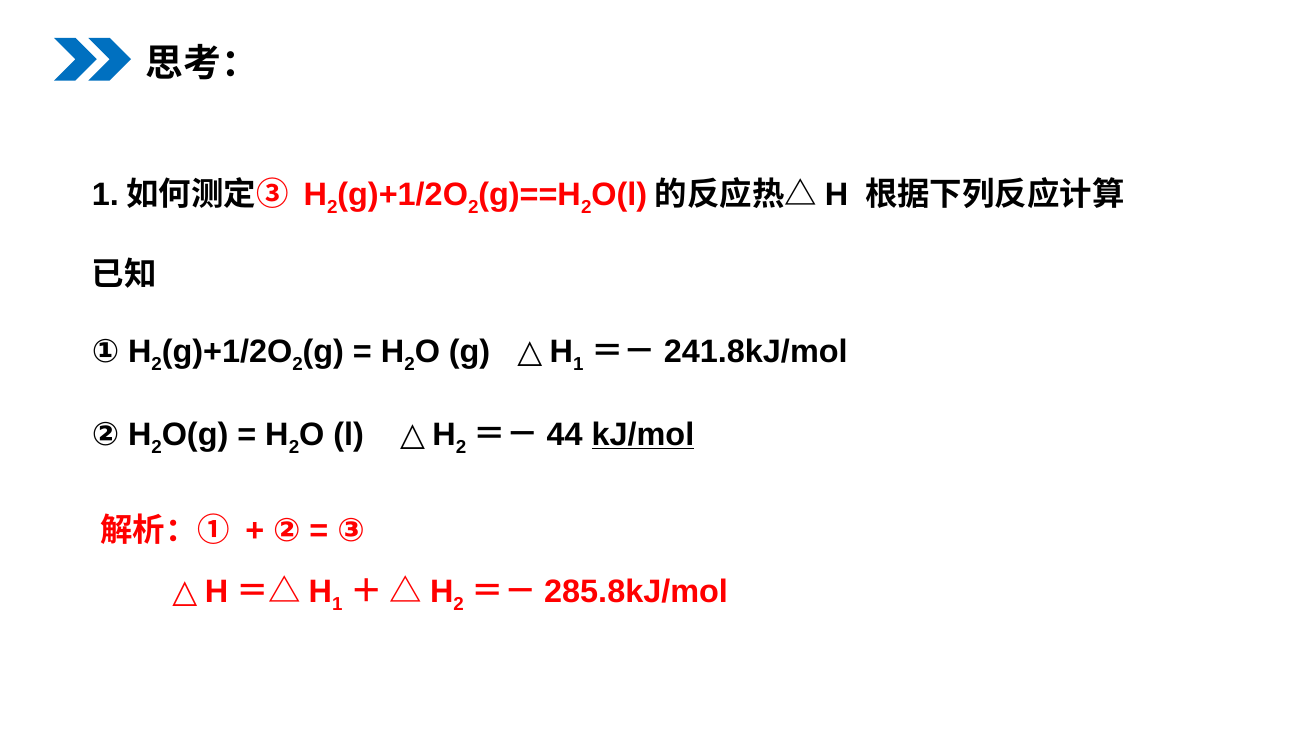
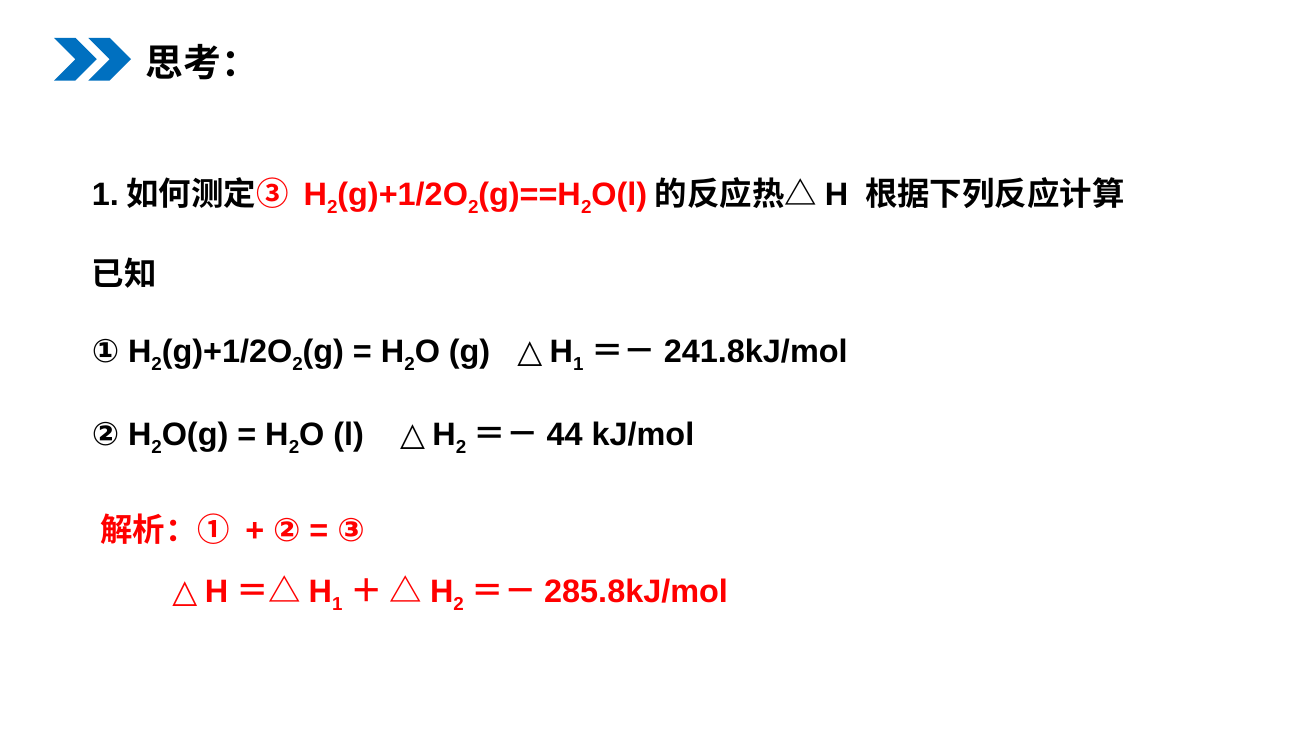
kJ/mol underline: present -> none (643, 435)
